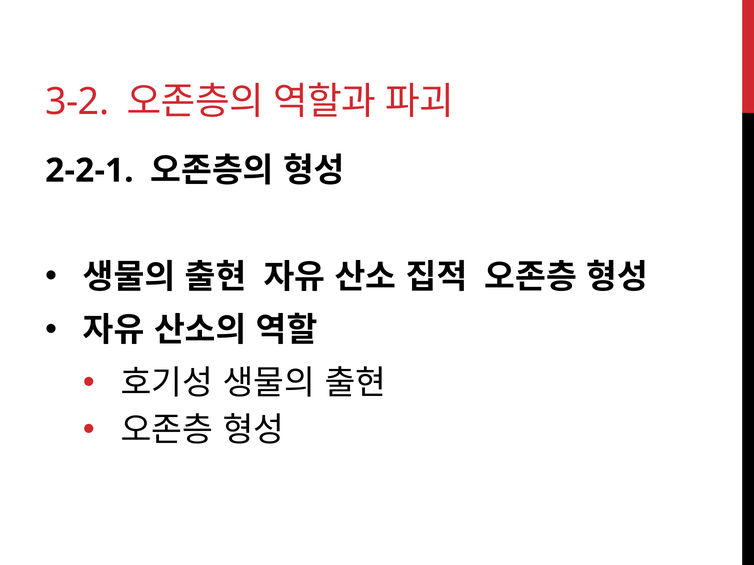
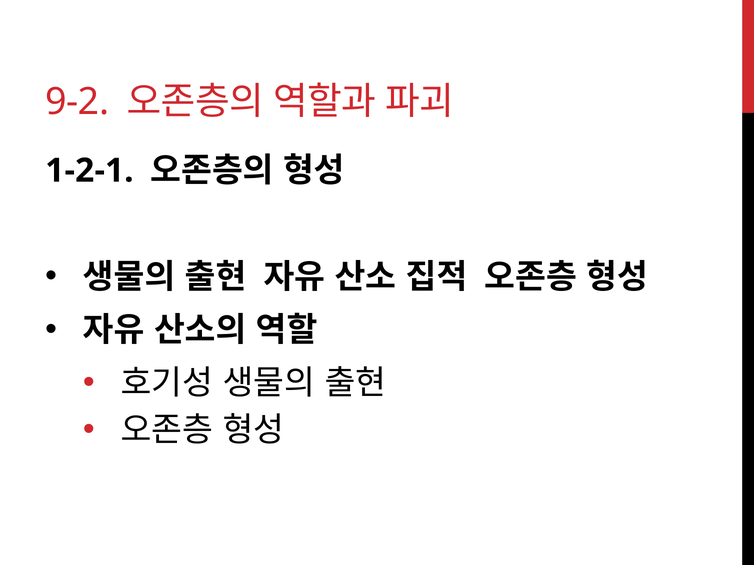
3-2: 3-2 -> 9-2 (77, 102)
2-2-1: 2-2-1 -> 1-2-1 (89, 171)
